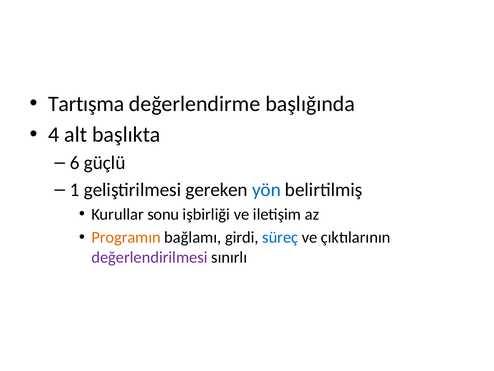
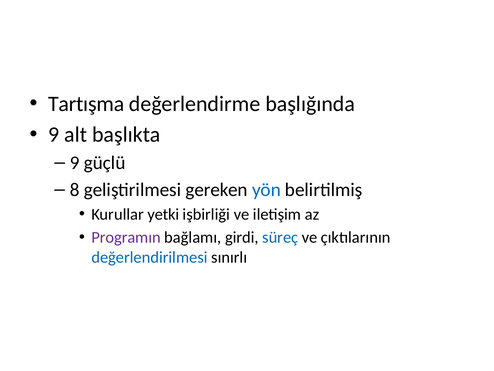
4: 4 -> 9 (54, 134)
6: 6 -> 9 (75, 163)
1: 1 -> 8 (75, 190)
sonu: sonu -> yetki (163, 214)
Programın colour: orange -> purple (126, 237)
değerlendirilmesi colour: purple -> blue (149, 257)
